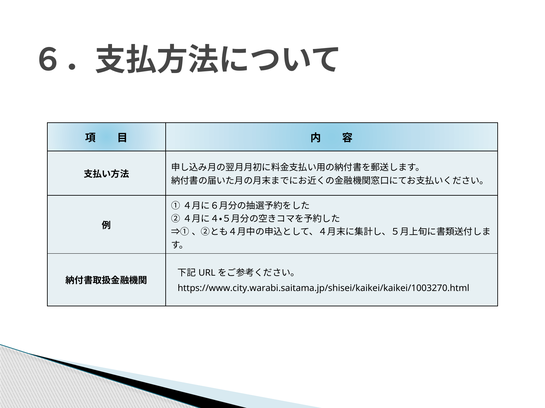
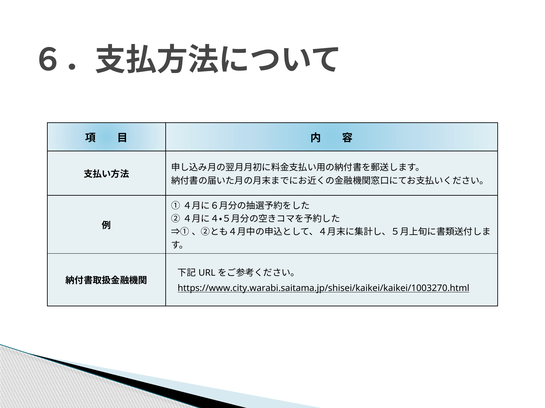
https://www.city.warabi.saitama.jp/shisei/kaikei/kaikei/1003270.html underline: none -> present (324, 289)
